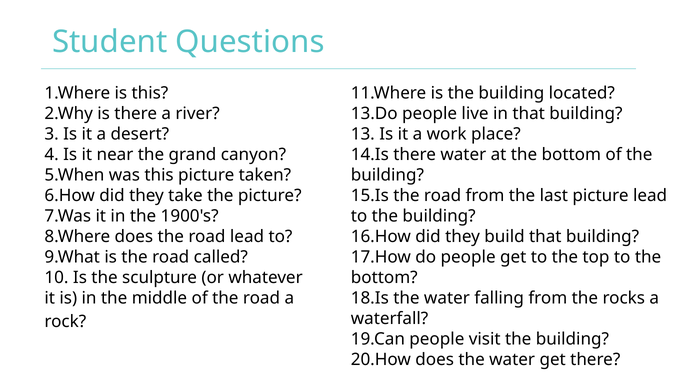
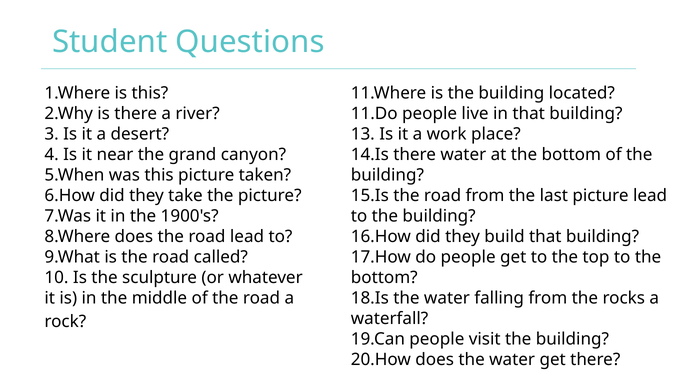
13.Do: 13.Do -> 11.Do (374, 114)
